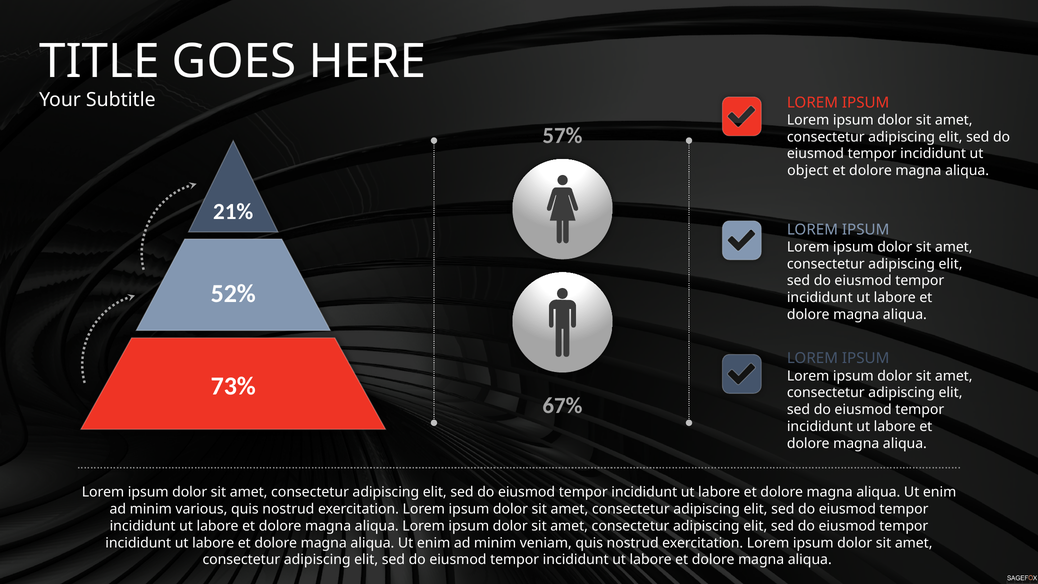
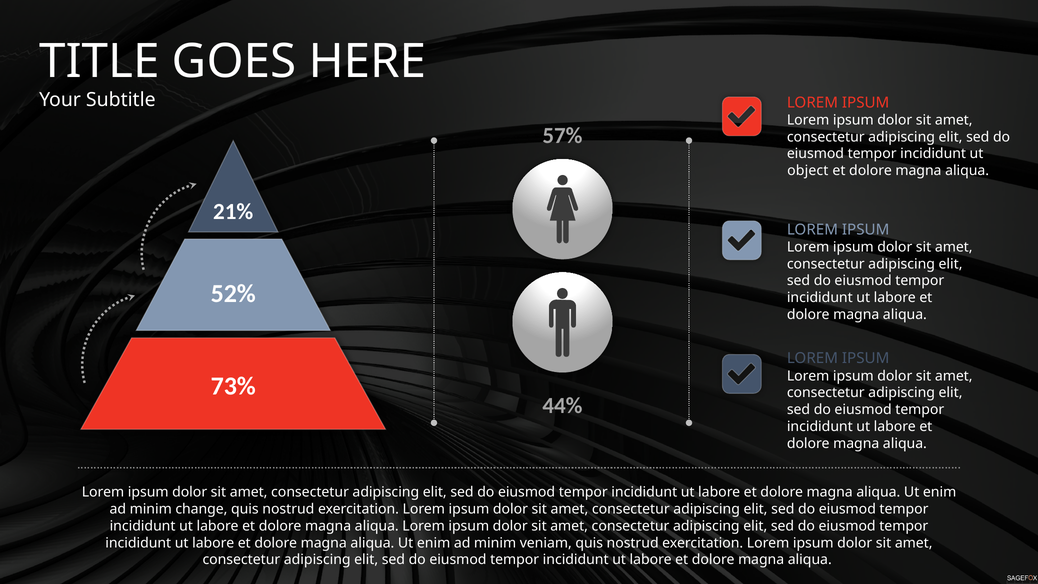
67%: 67% -> 44% (562, 405)
various: various -> change (201, 509)
